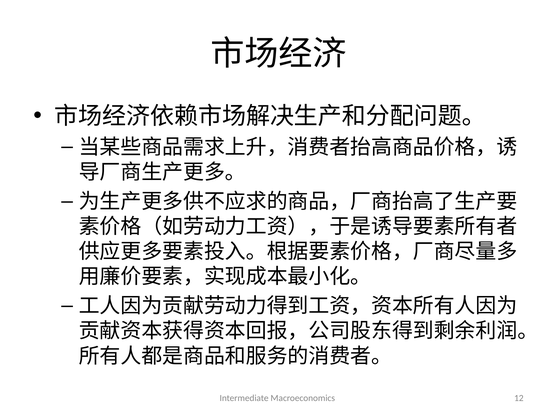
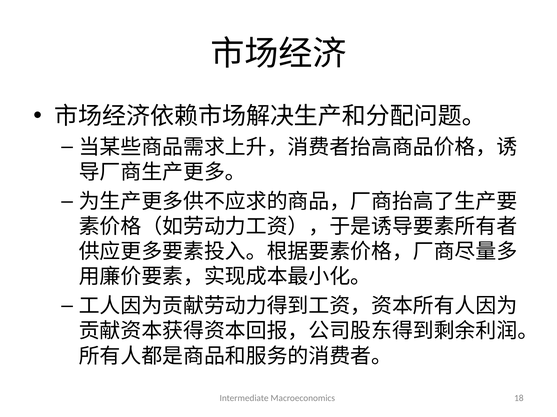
12: 12 -> 18 (519, 399)
